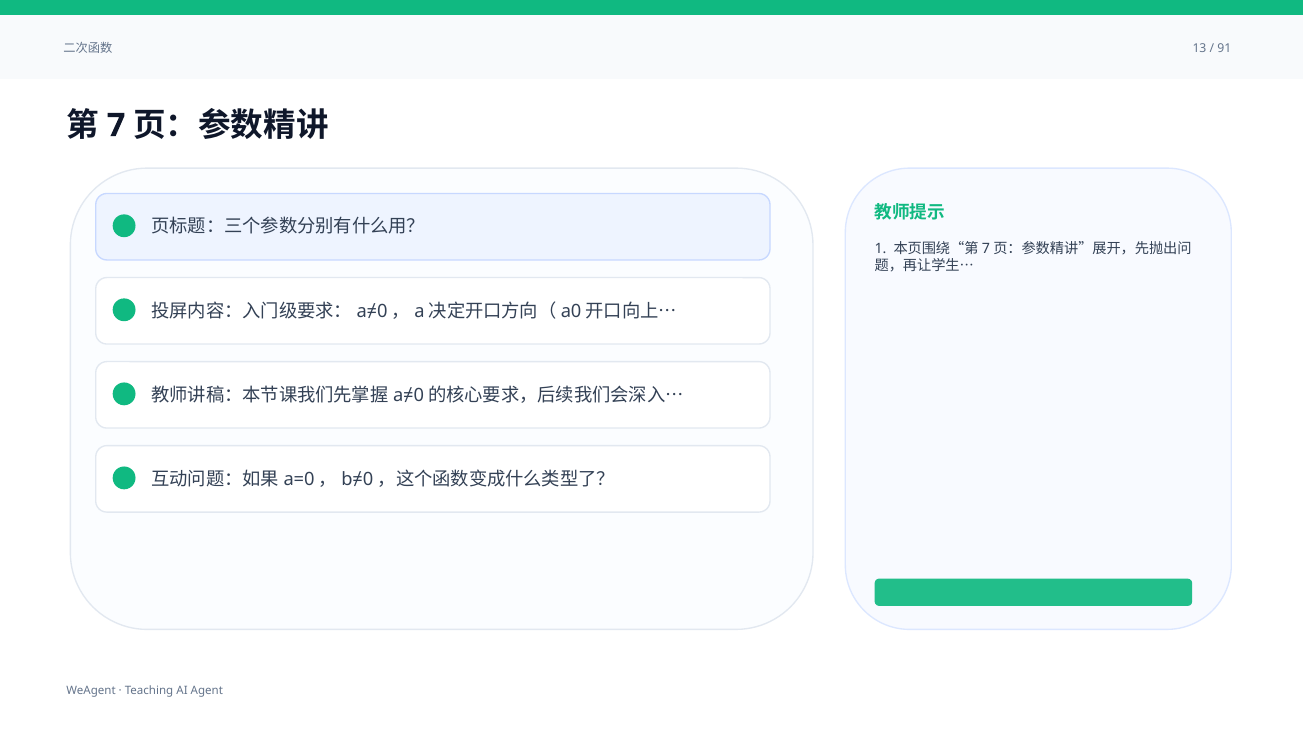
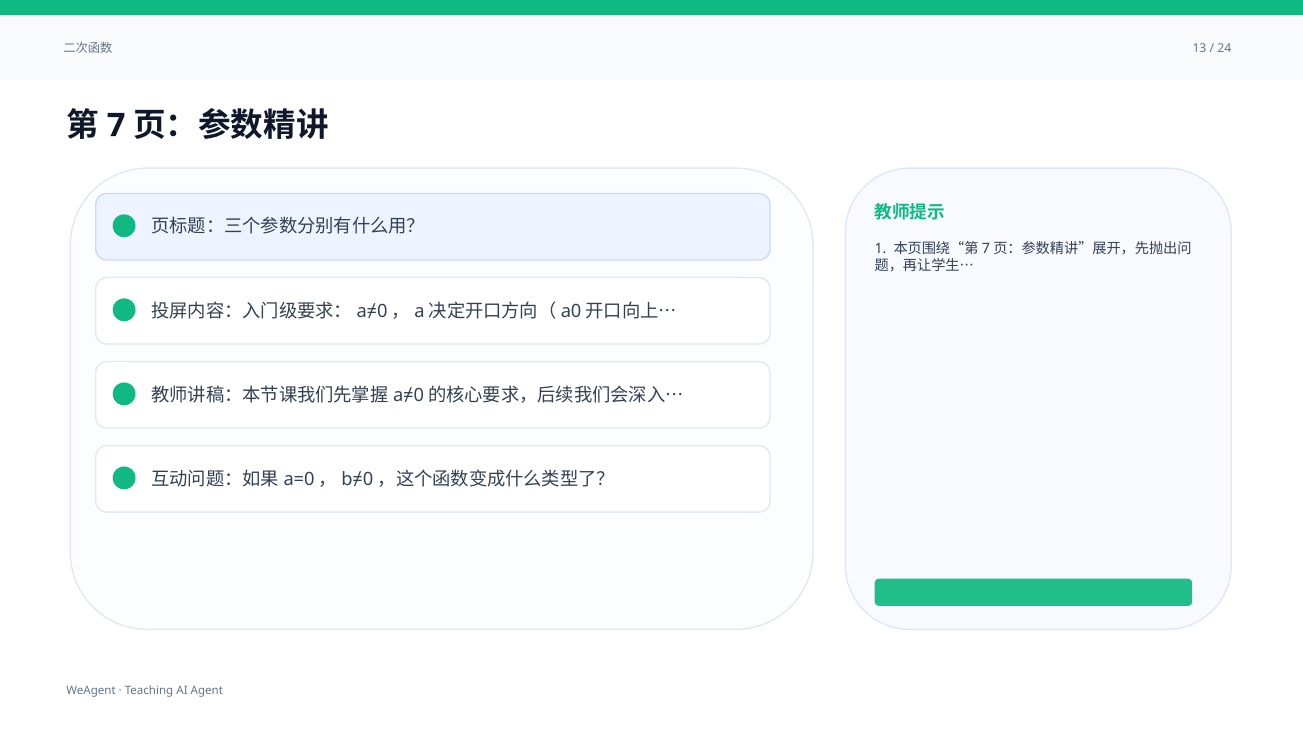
91: 91 -> 24 (1224, 49)
